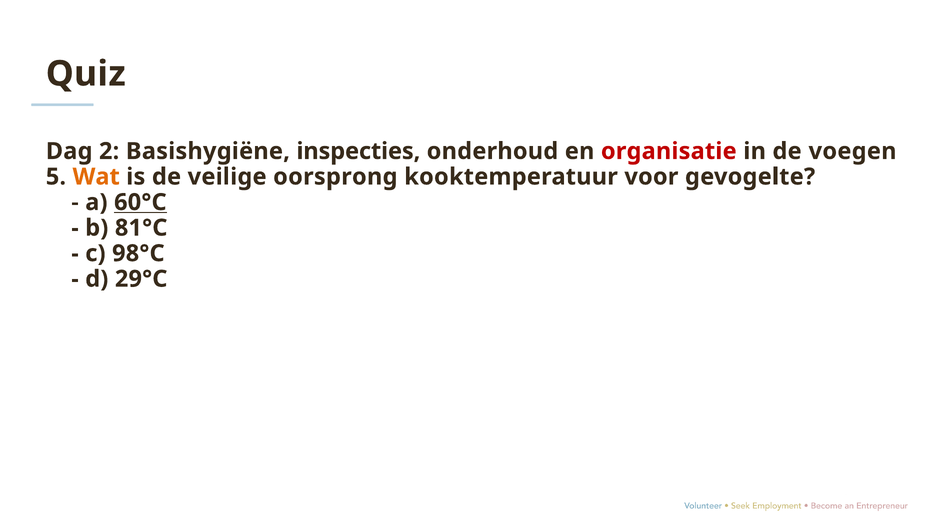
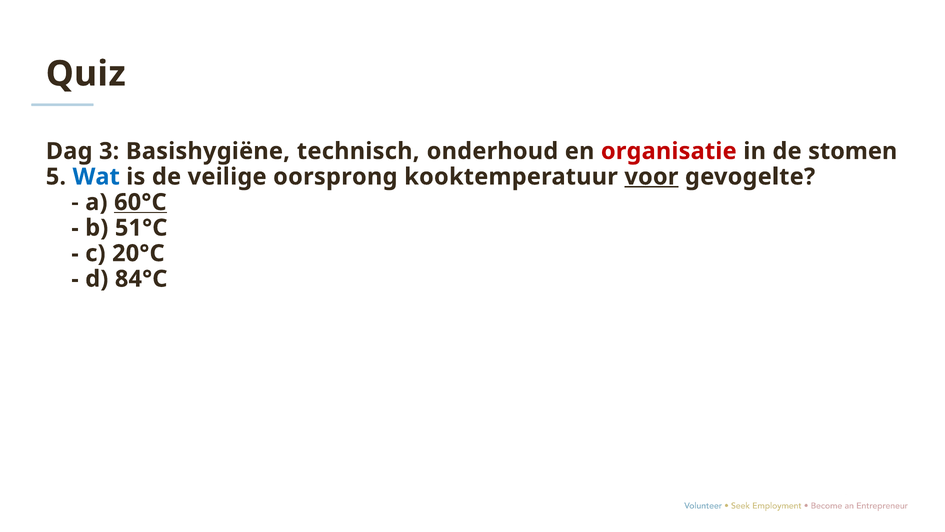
2: 2 -> 3 (109, 151)
inspecties: inspecties -> technisch (358, 151)
voegen: voegen -> stomen (853, 151)
Wat colour: orange -> blue (96, 177)
voor underline: none -> present (651, 177)
81°C: 81°C -> 51°C (141, 228)
98°C: 98°C -> 20°C (138, 253)
29°C: 29°C -> 84°C (141, 279)
